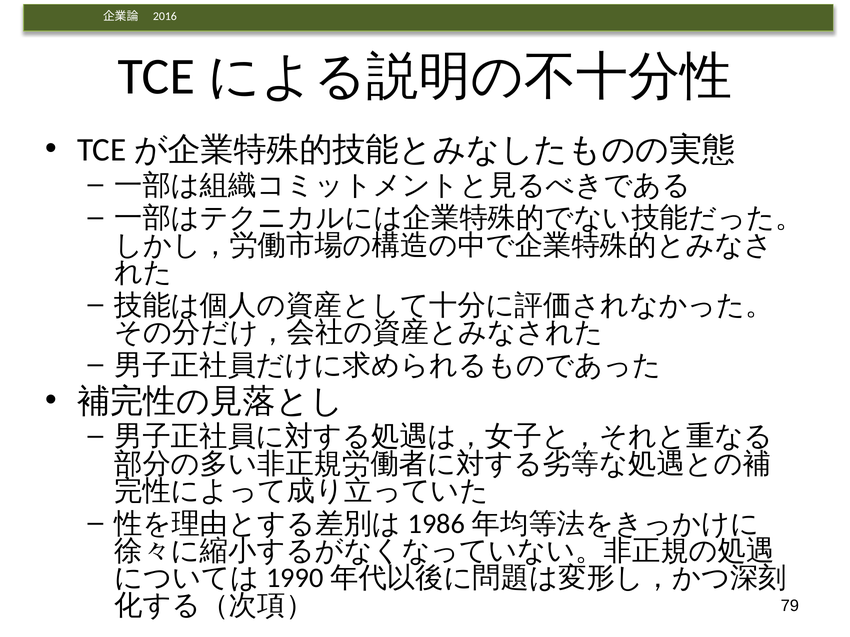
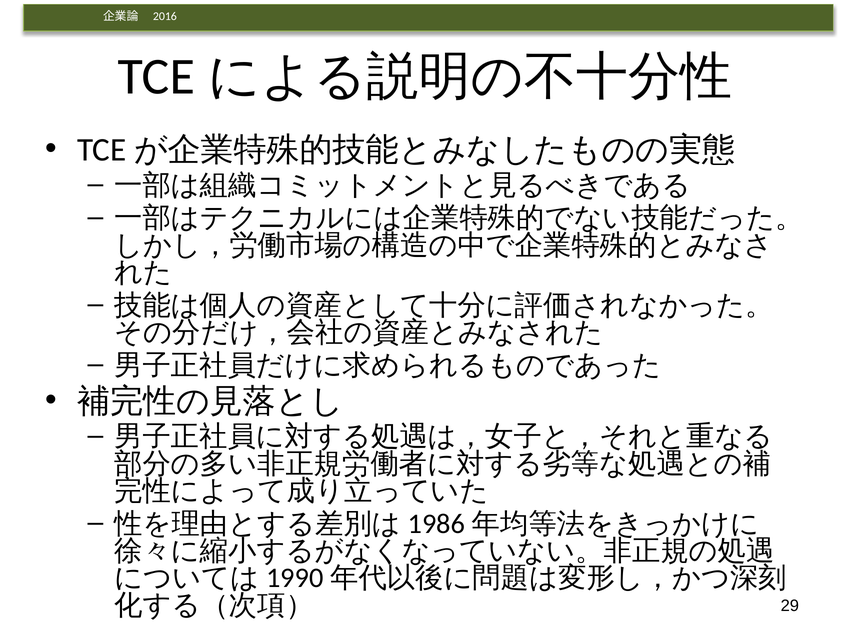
79: 79 -> 29 (790, 606)
